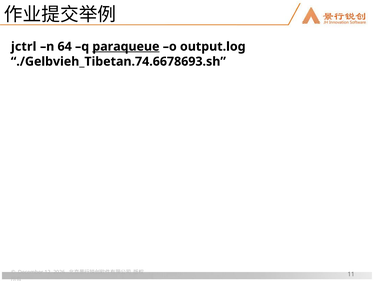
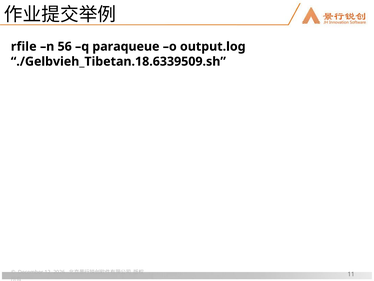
jctrl: jctrl -> rfile (24, 46)
64: 64 -> 56 (65, 46)
paraqueue underline: present -> none (126, 46)
./Gelbvieh_Tibetan.74.6678693.sh: ./Gelbvieh_Tibetan.74.6678693.sh -> ./Gelbvieh_Tibetan.18.6339509.sh (118, 61)
